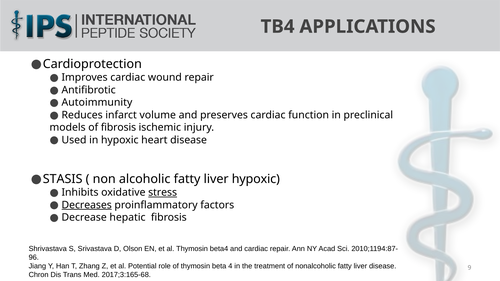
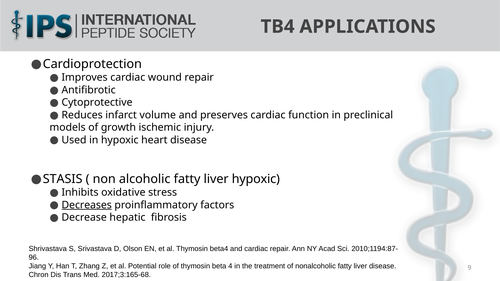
Autoimmunity: Autoimmunity -> Cytoprotective (97, 103)
of fibrosis: fibrosis -> growth (118, 128)
stress underline: present -> none (163, 193)
